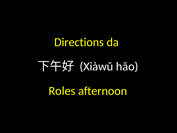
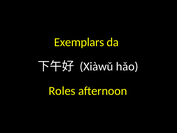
Directions: Directions -> Exemplars (79, 42)
